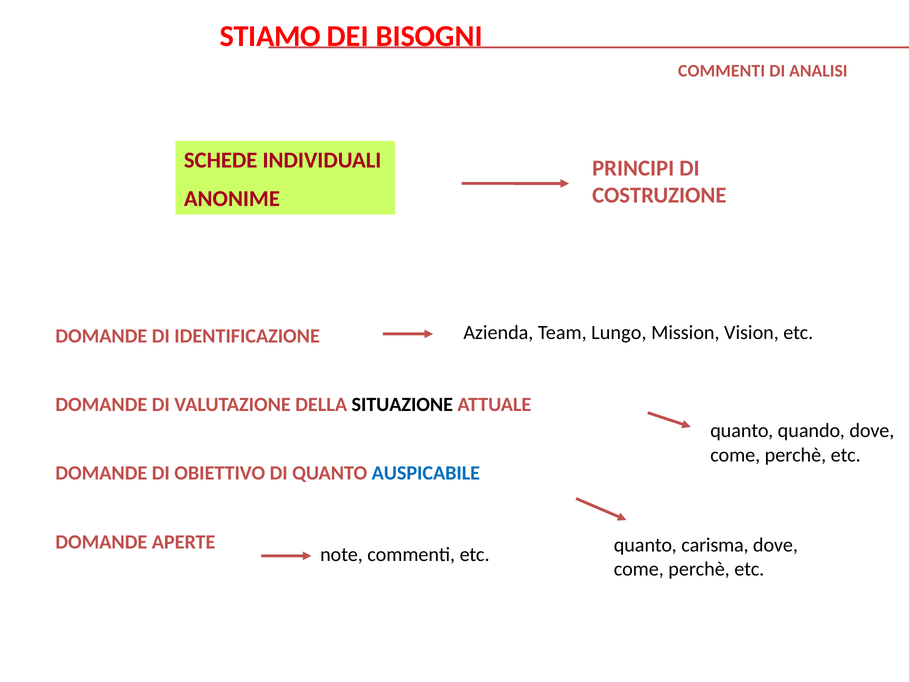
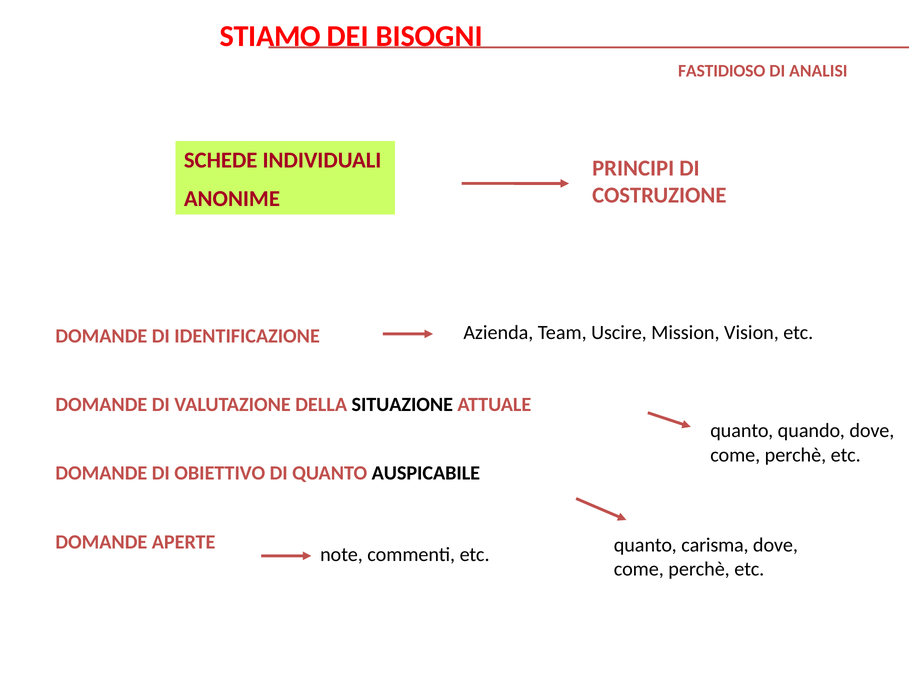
COMMENTI: COMMENTI -> FASTIDIOSO (722, 71)
Lungo: Lungo -> Uscire (619, 333)
AUSPICABILE colour: blue -> black (426, 473)
